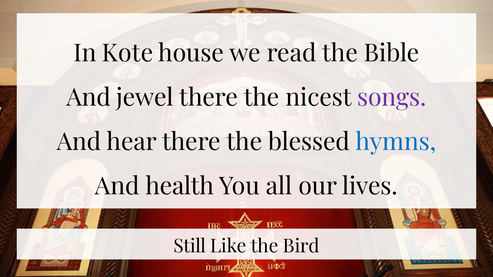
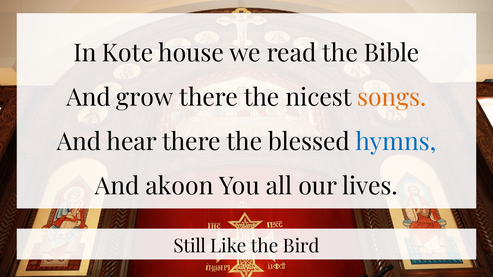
jewel: jewel -> grow (145, 98)
songs colour: purple -> orange (392, 98)
health: health -> akoon (180, 187)
